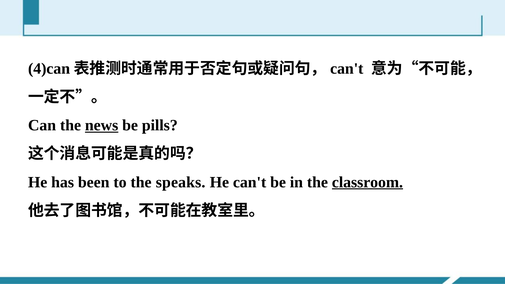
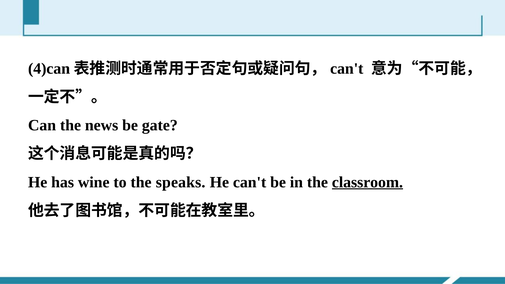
news underline: present -> none (102, 125)
pills: pills -> gate (160, 125)
been: been -> wine (94, 182)
